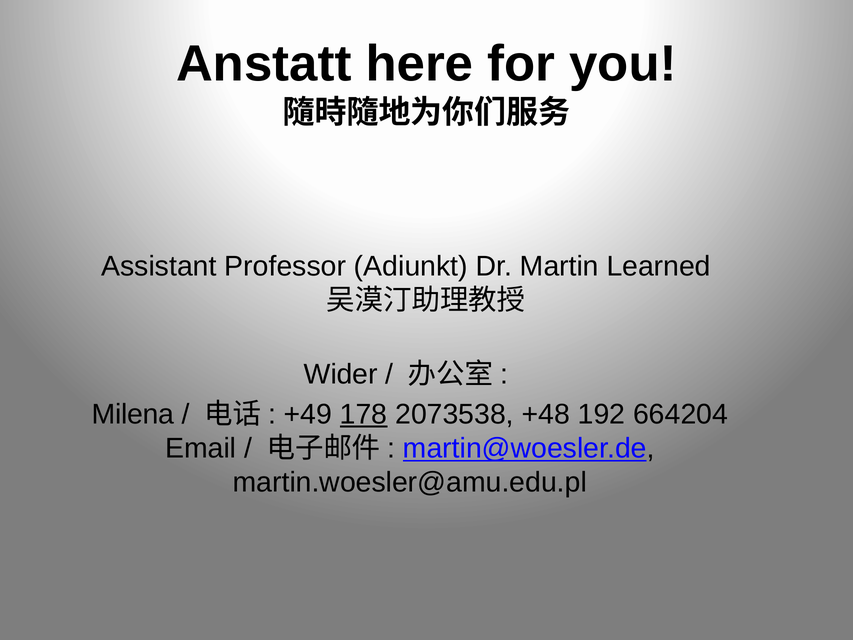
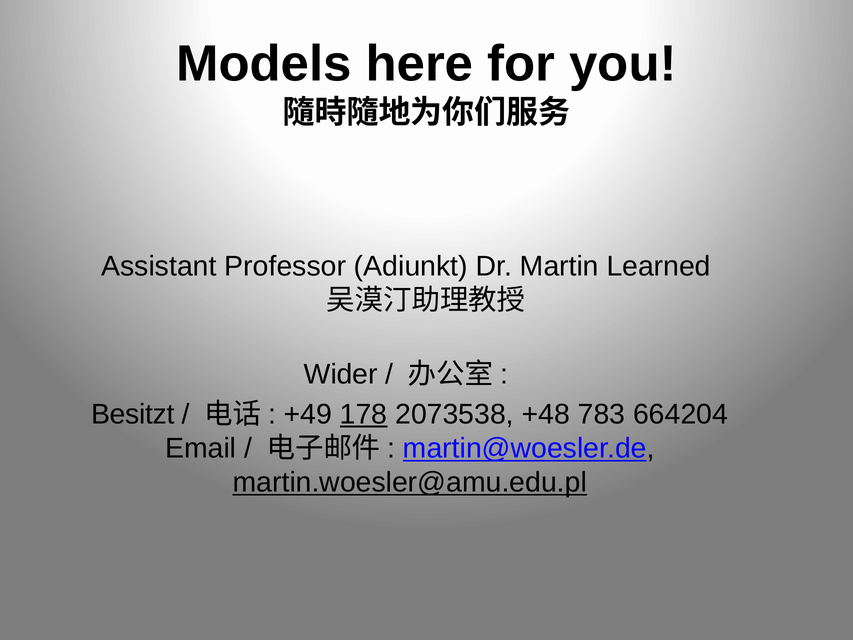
Anstatt: Anstatt -> Models (264, 64)
Milena: Milena -> Besitzt (133, 414)
192: 192 -> 783 (602, 414)
martin.woesler@amu.edu.pl underline: none -> present (410, 482)
